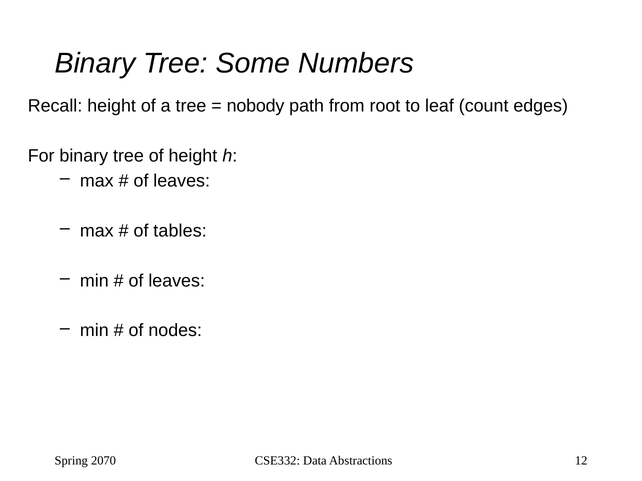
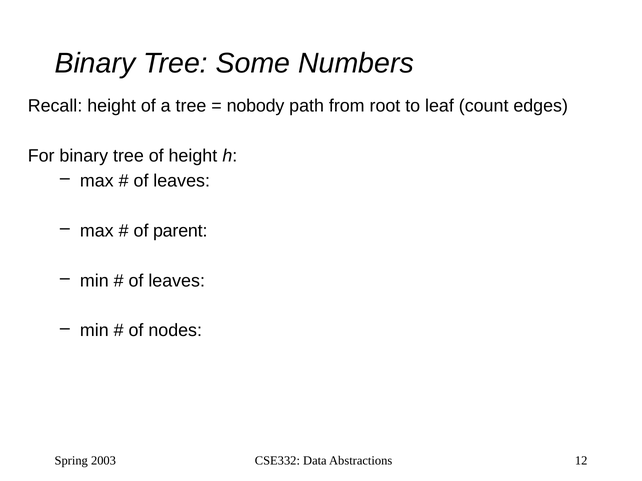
tables: tables -> parent (180, 231)
2070: 2070 -> 2003 (103, 461)
